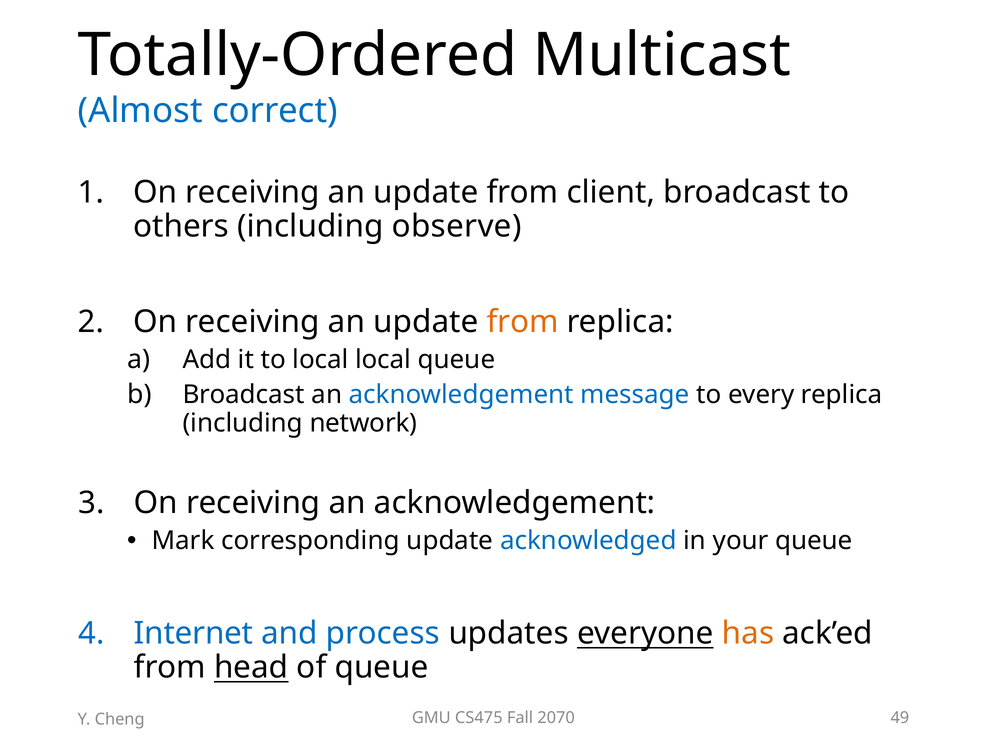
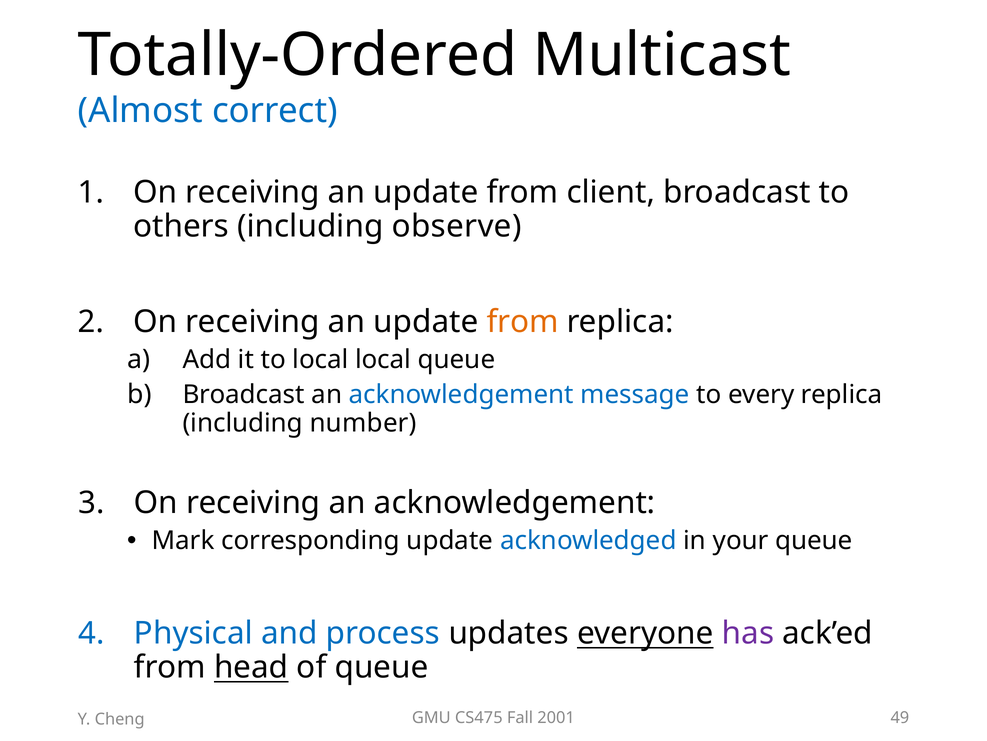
network: network -> number (363, 423)
Internet: Internet -> Physical (193, 633)
has colour: orange -> purple (748, 633)
2070: 2070 -> 2001 (556, 717)
